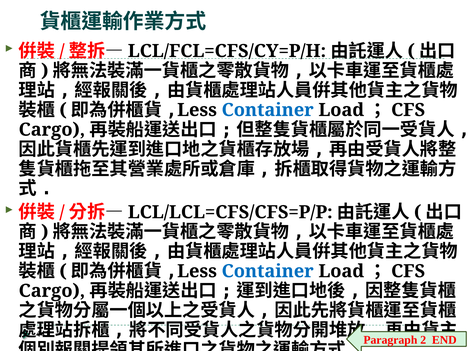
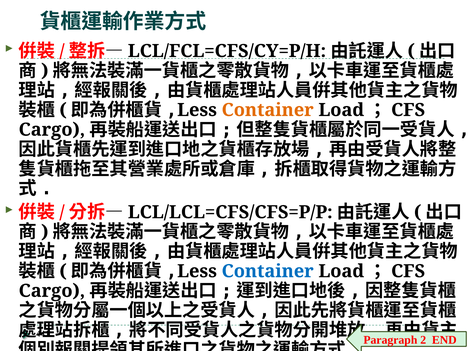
Container colour: blue -> orange (268, 110)
